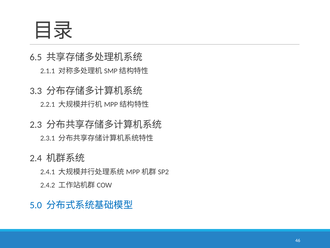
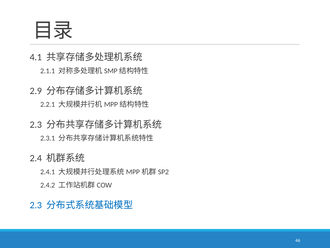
6.5: 6.5 -> 4.1 (36, 57)
3.3: 3.3 -> 2.9 (36, 91)
5.0: 5.0 -> 2.3 (36, 205)
